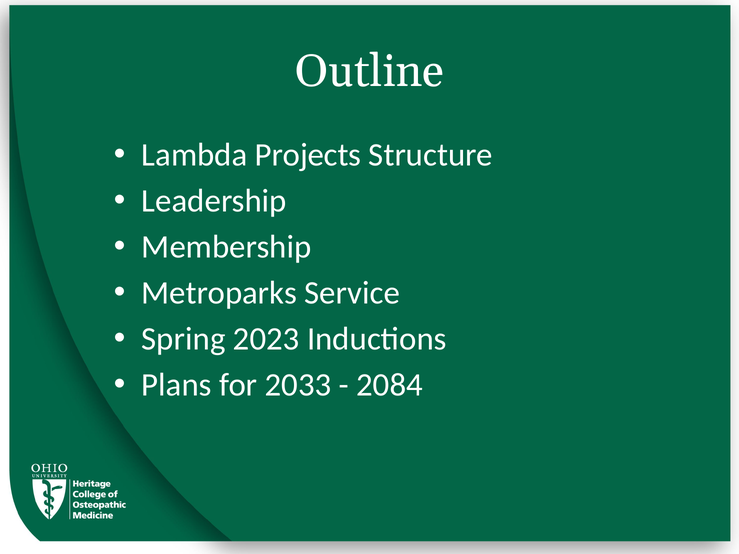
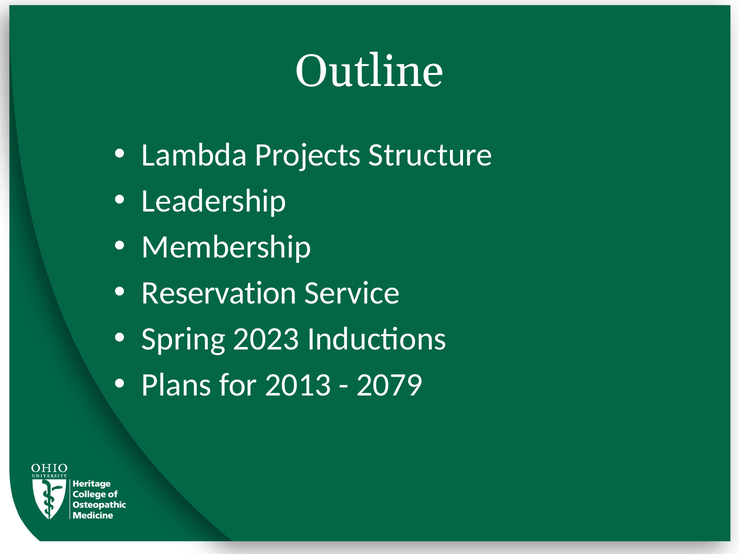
Metroparks: Metroparks -> Reservation (219, 293)
2033: 2033 -> 2013 (298, 385)
2084: 2084 -> 2079 (390, 385)
